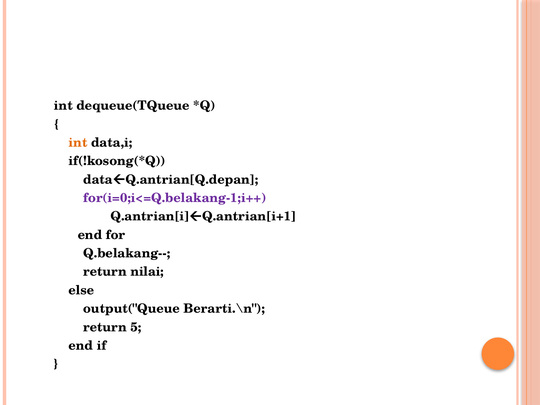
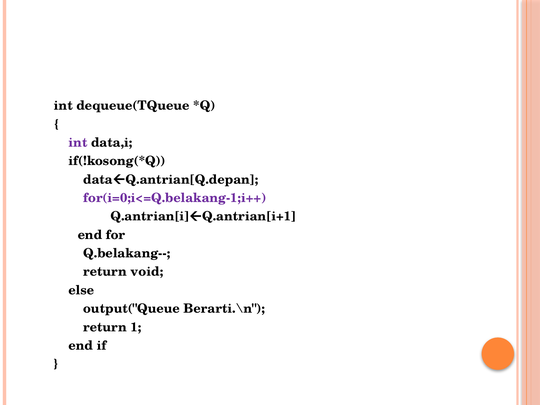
int colour: orange -> purple (78, 143)
nilai: nilai -> void (147, 272)
5: 5 -> 1 (136, 327)
